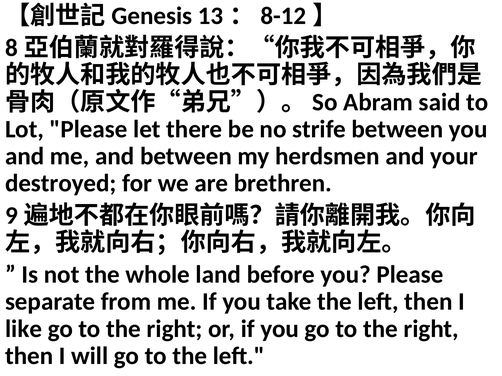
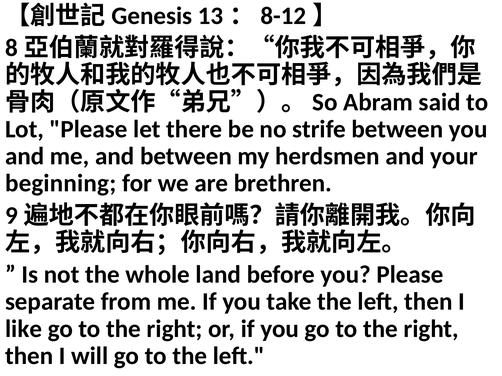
destroyed: destroyed -> beginning (61, 184)
